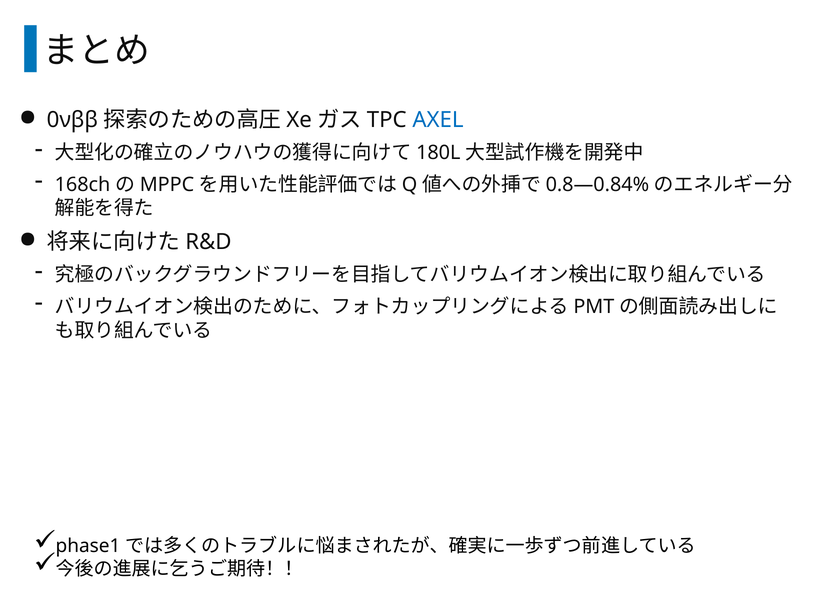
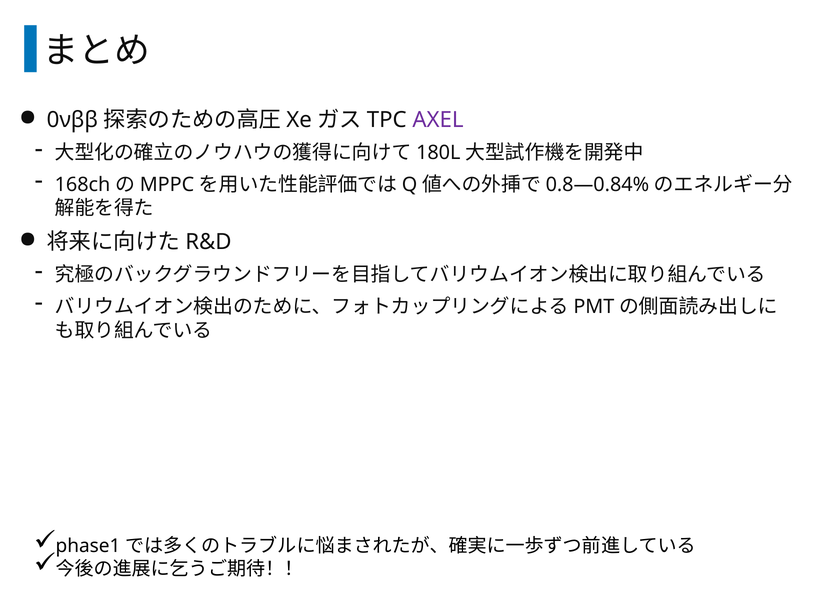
AXEL colour: blue -> purple (438, 120)
